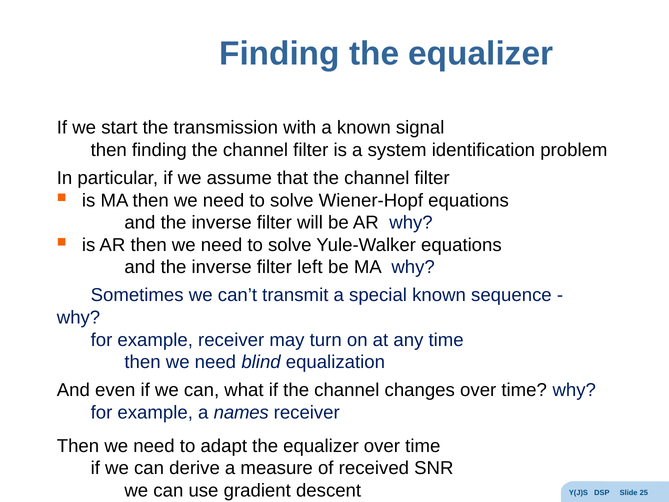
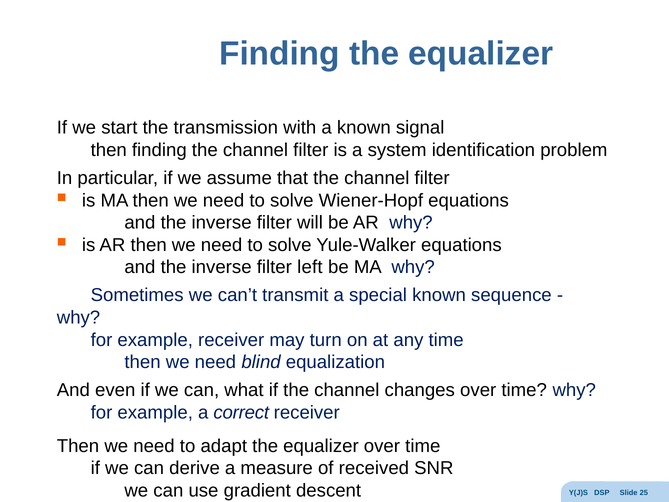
names: names -> correct (241, 412)
